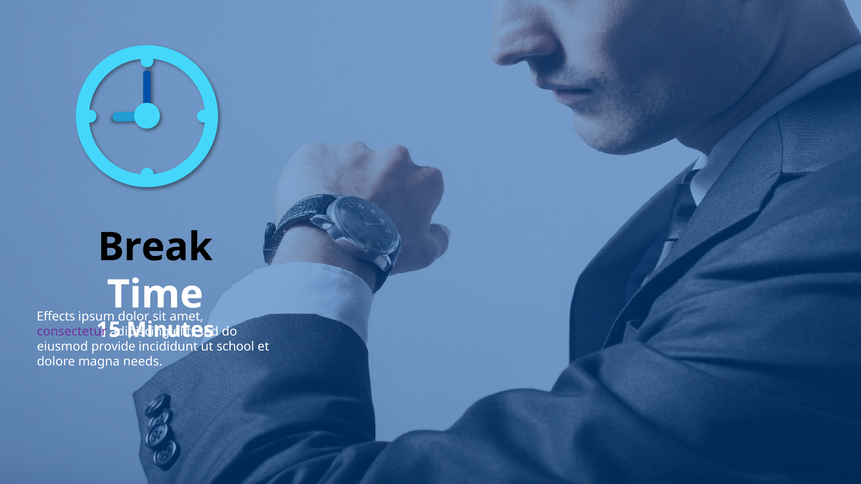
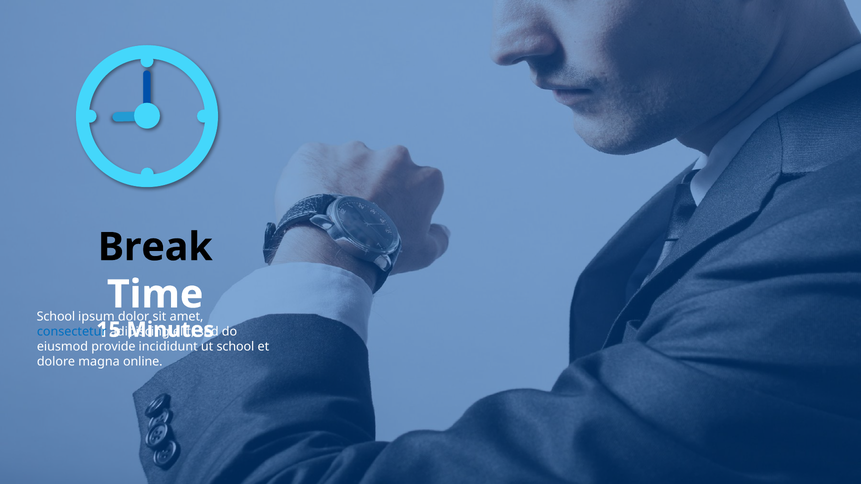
Effects: Effects -> School (56, 317)
consectetur colour: purple -> blue (72, 332)
needs: needs -> online (143, 362)
